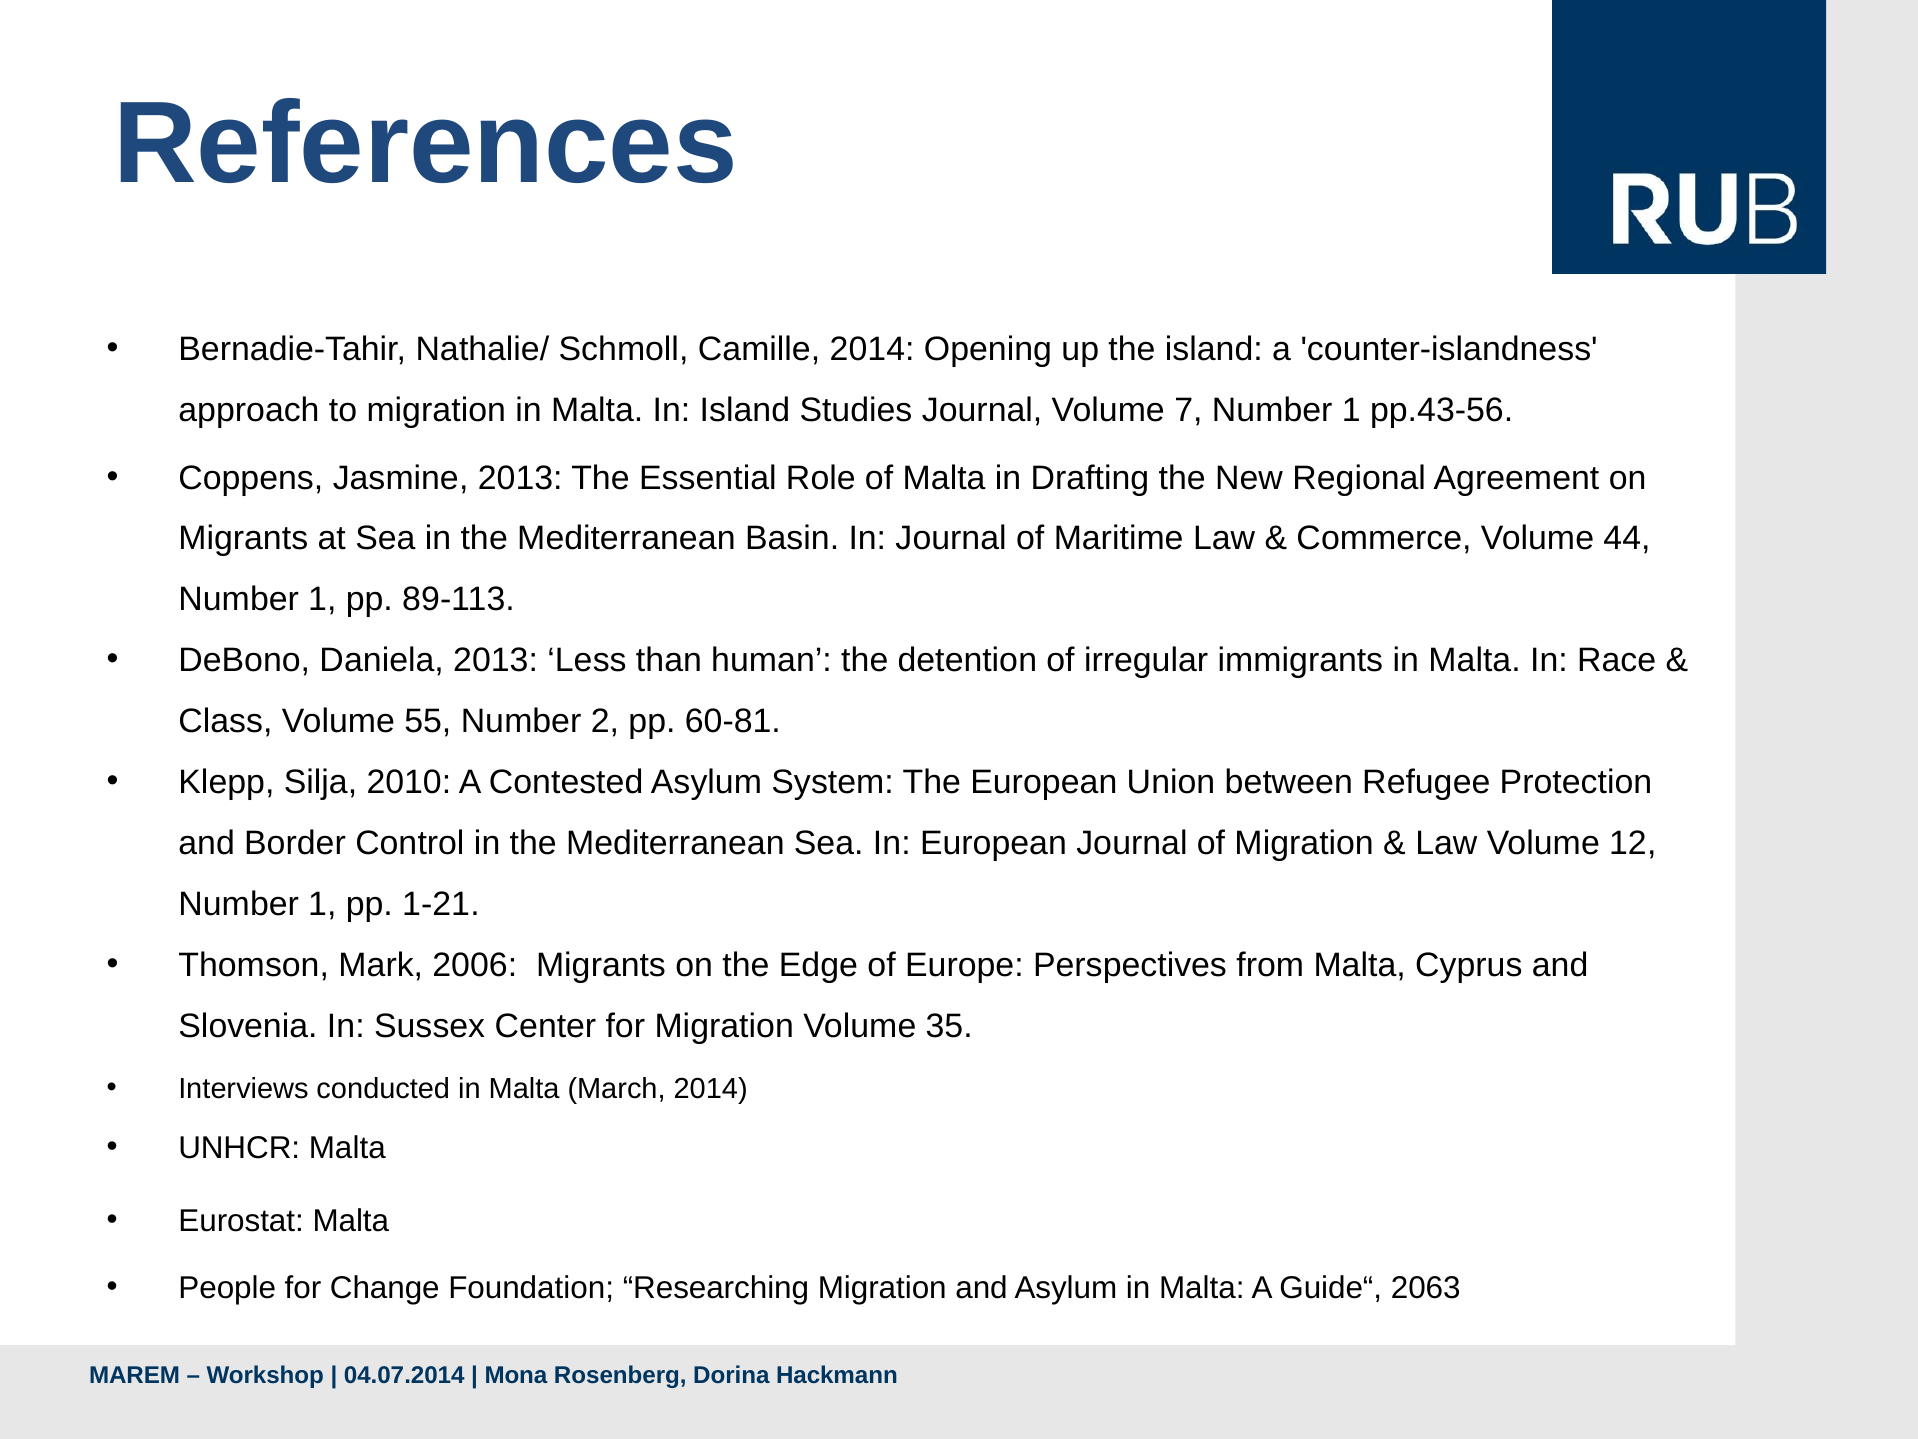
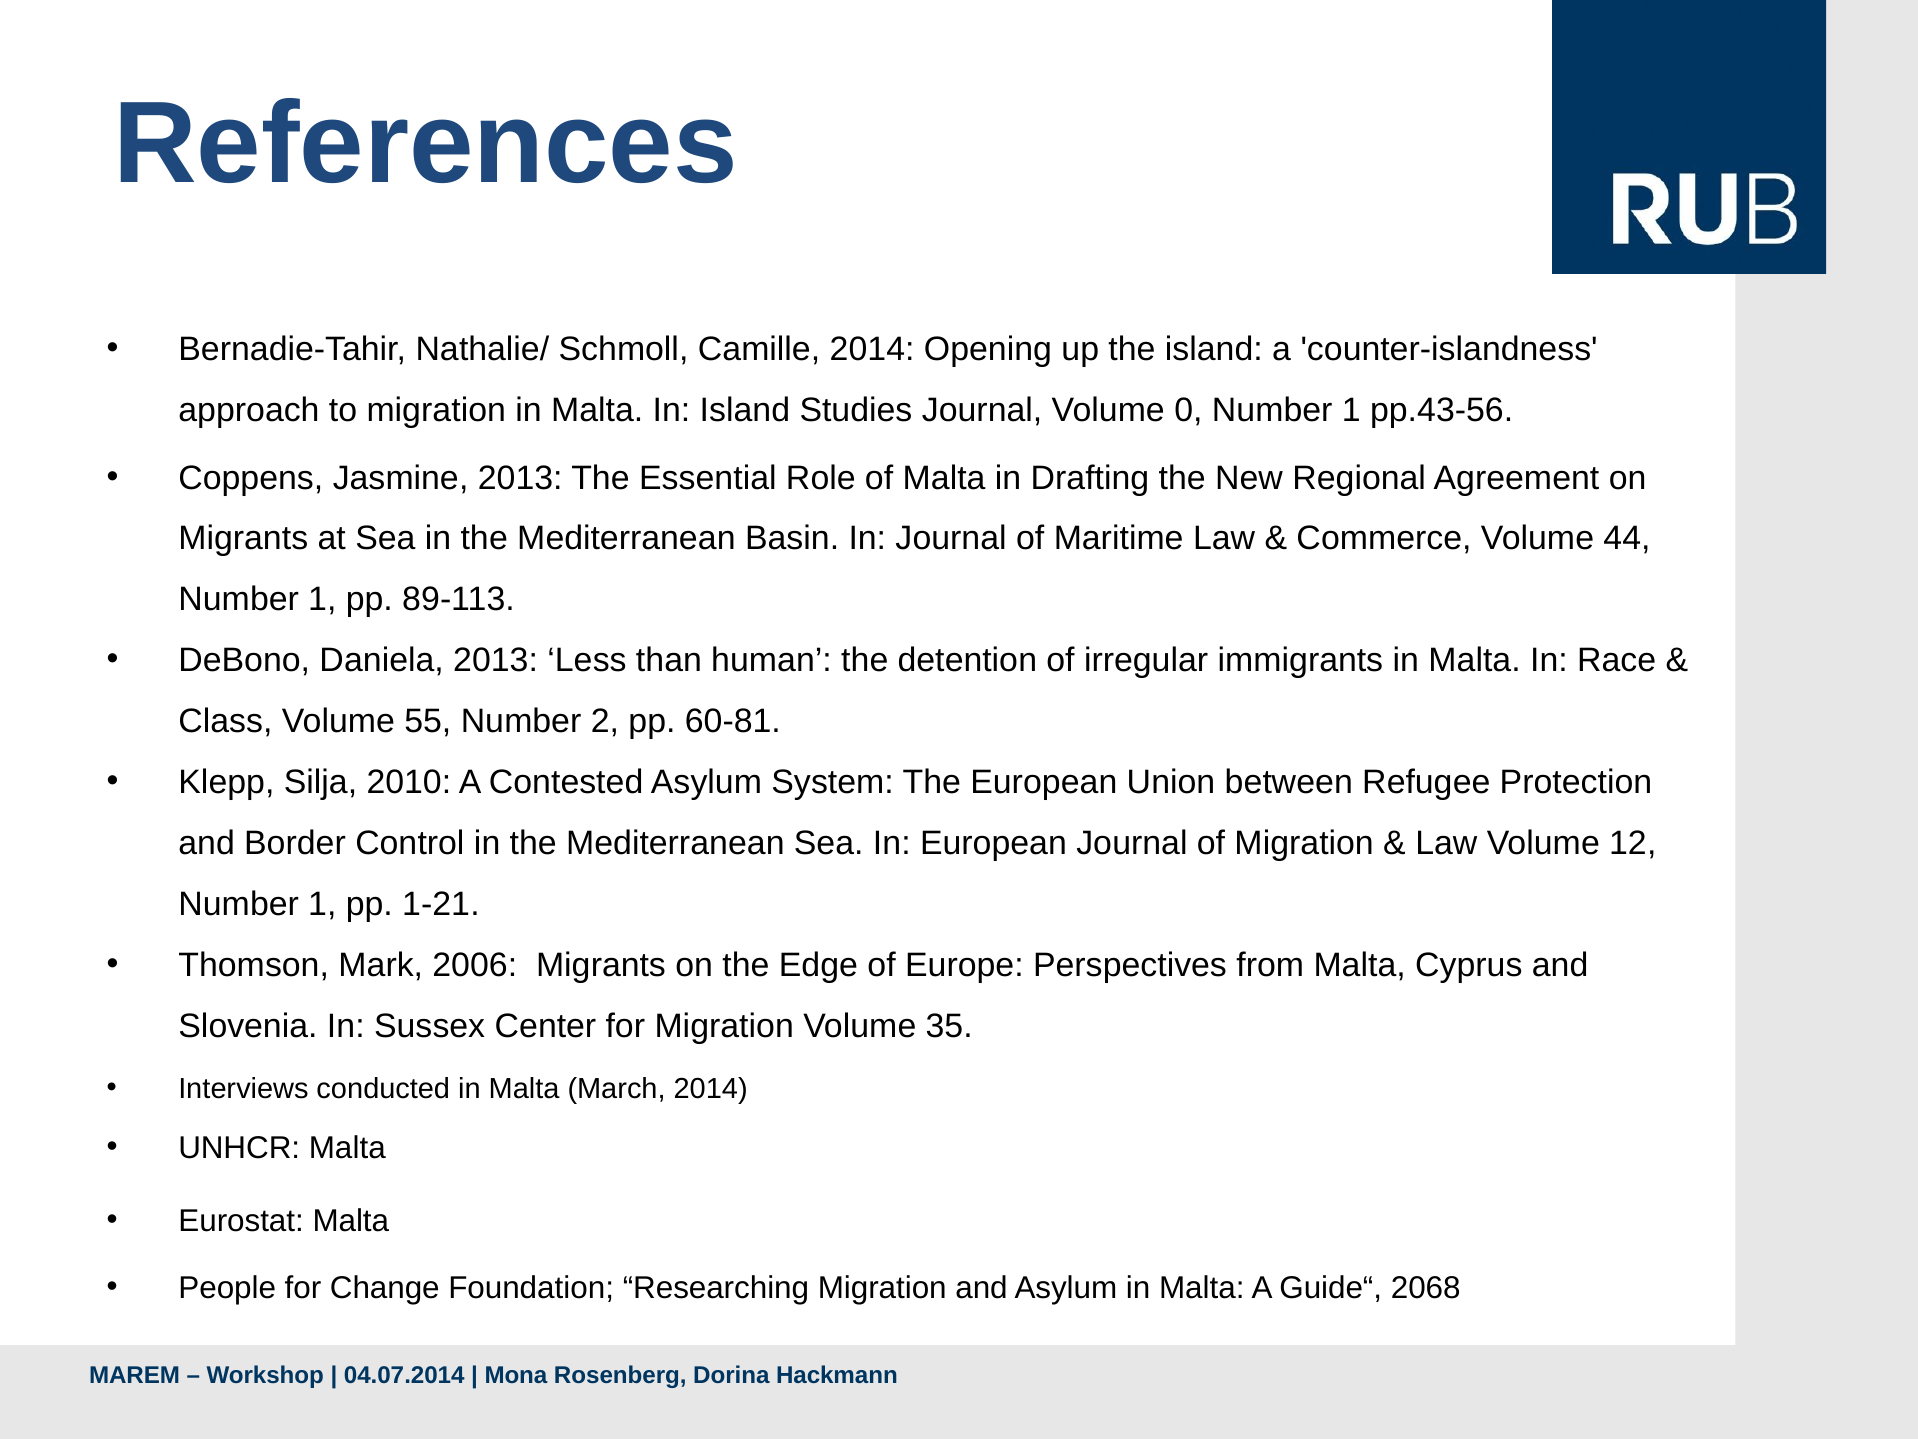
7: 7 -> 0 (1188, 410)
2063: 2063 -> 2068 (1426, 1288)
